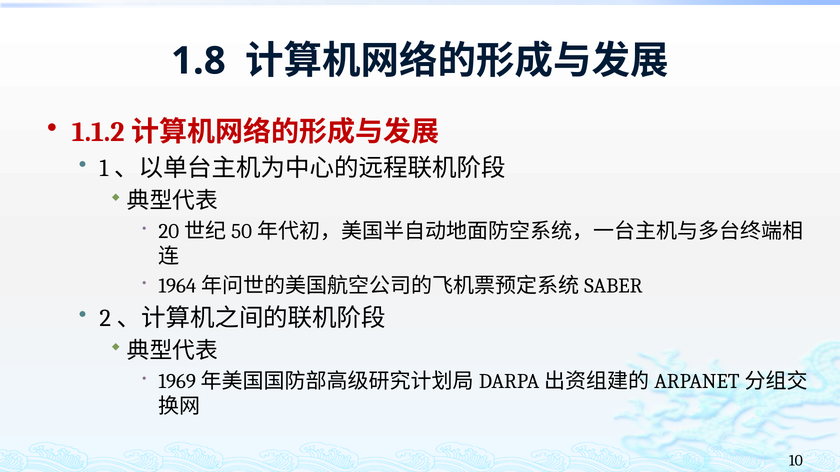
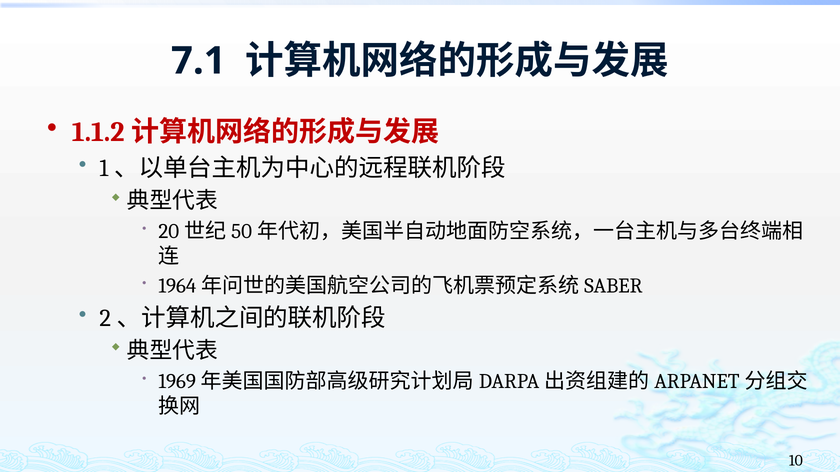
1.8: 1.8 -> 7.1 (198, 61)
